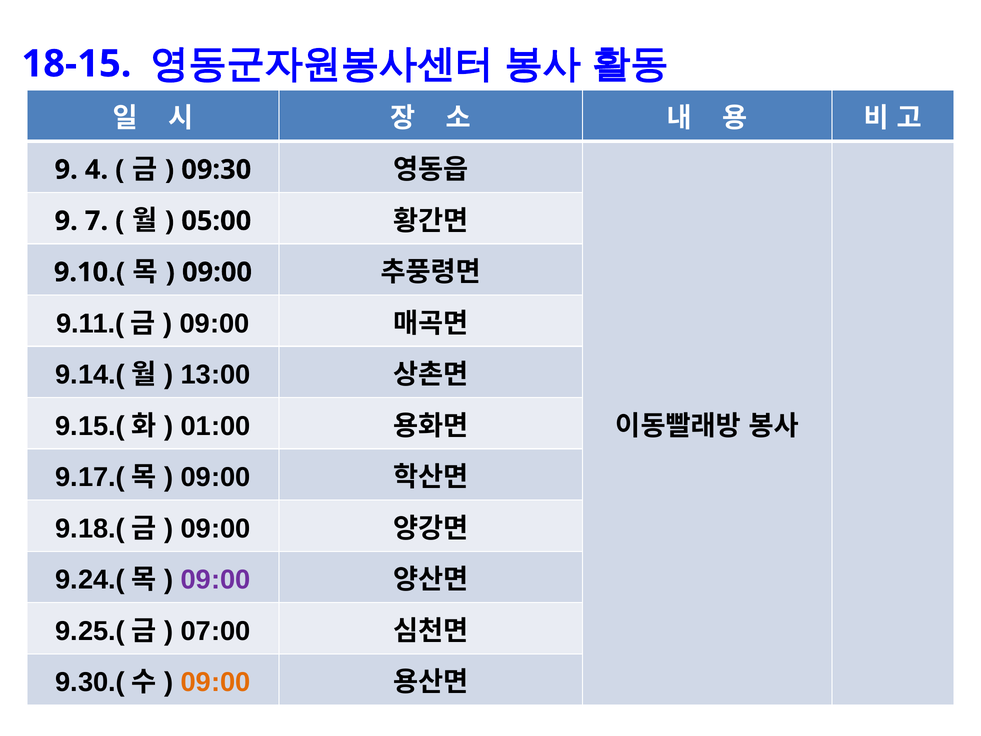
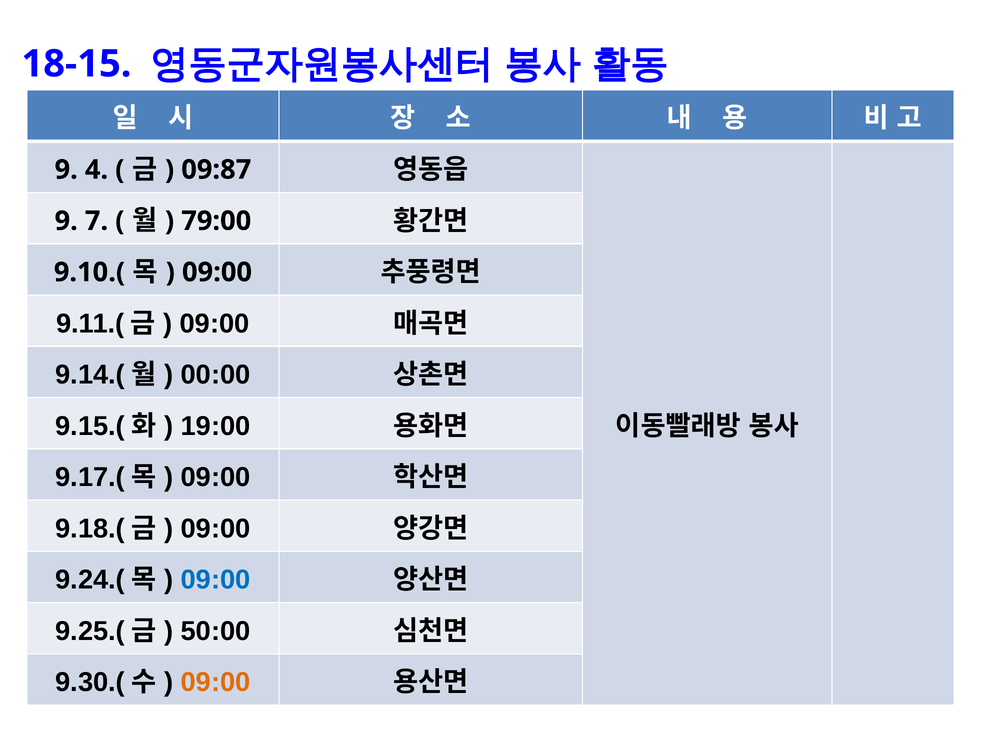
09:30: 09:30 -> 09:87 (216, 170)
05:00: 05:00 -> 79:00 (216, 221)
13:00: 13:00 -> 00:00 (216, 375)
01:00: 01:00 -> 19:00 (216, 426)
09:00 colour: purple -> blue (216, 580)
07:00: 07:00 -> 50:00 (216, 631)
